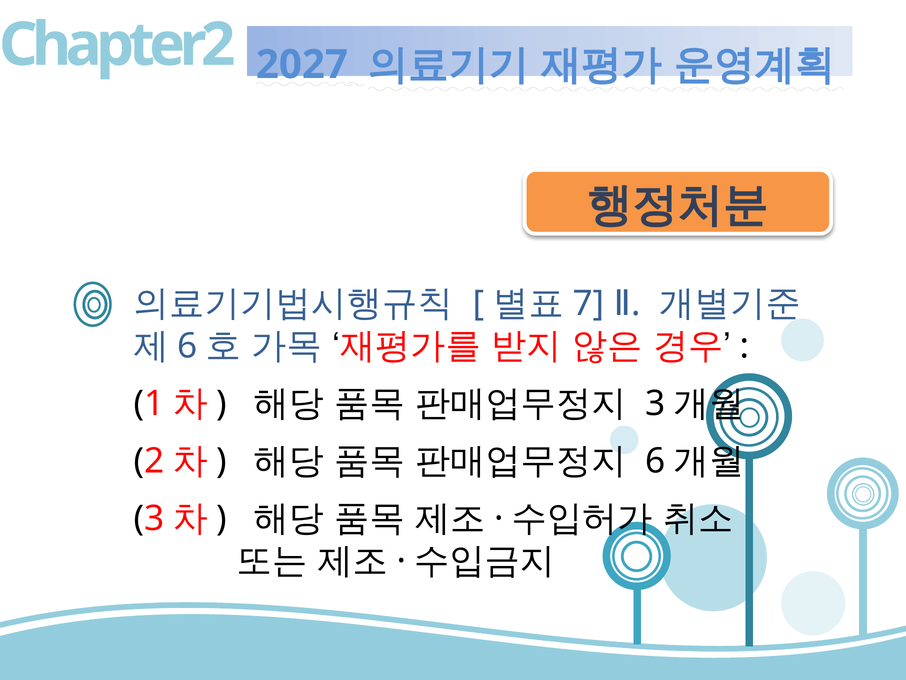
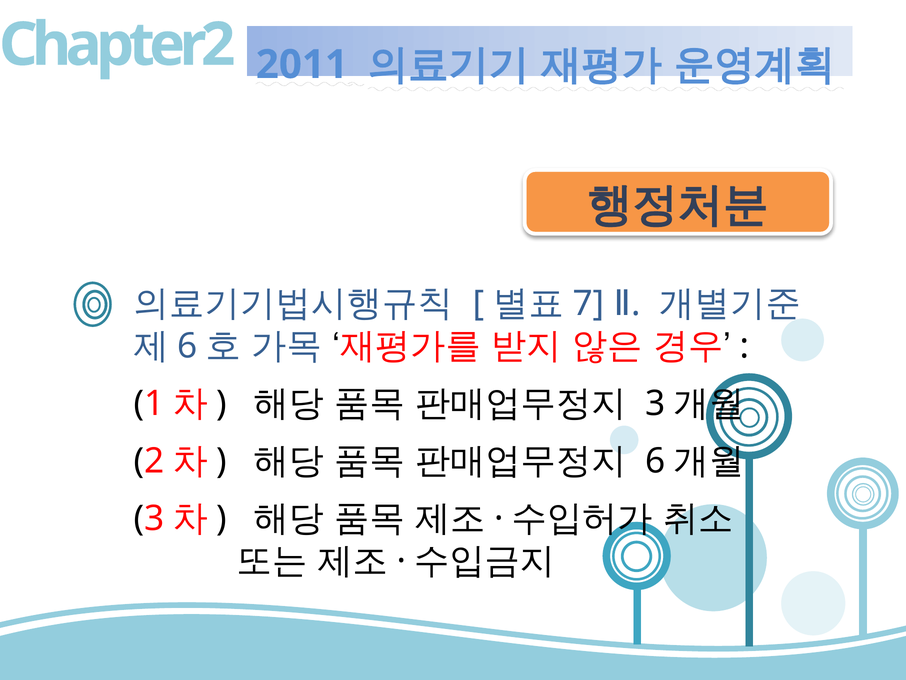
2027: 2027 -> 2011 (302, 65)
